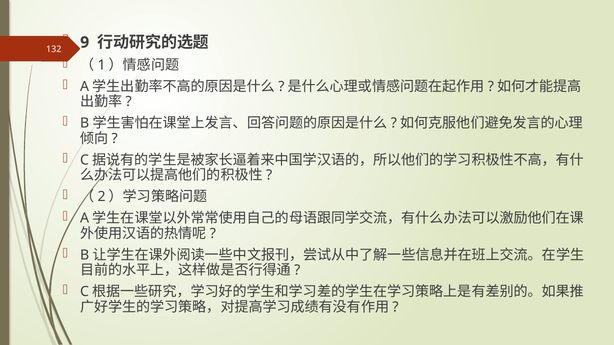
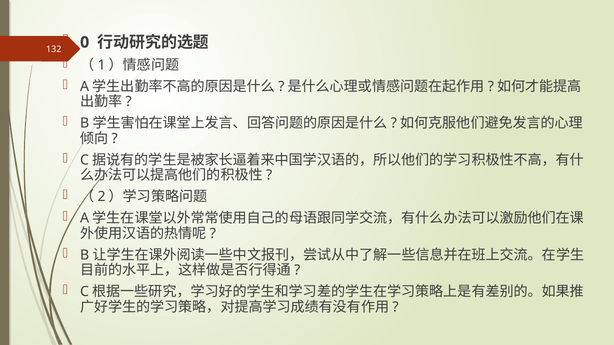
9: 9 -> 0 (85, 42)
